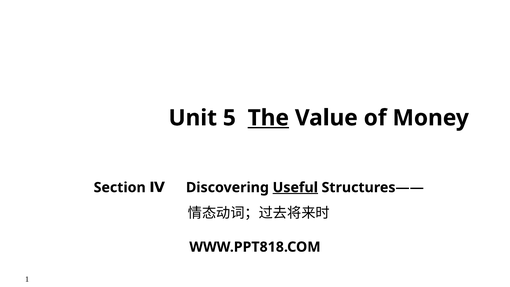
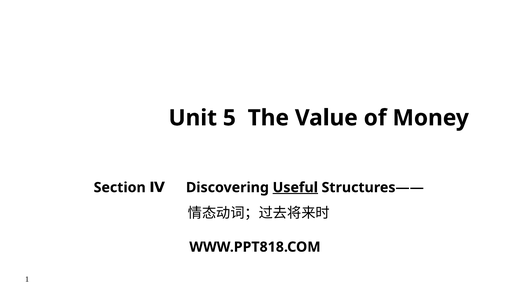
The underline: present -> none (268, 118)
